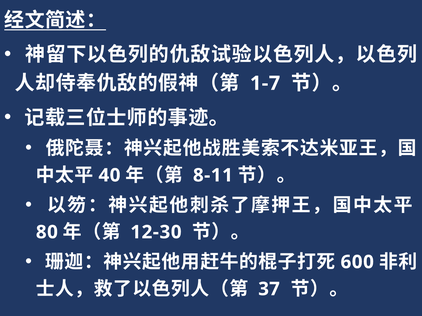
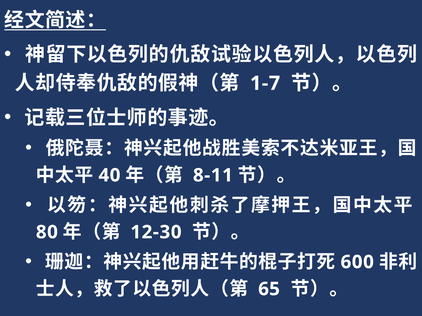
37: 37 -> 65 (269, 289)
